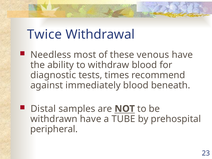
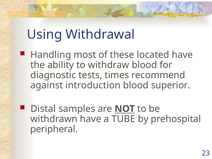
Twice: Twice -> Using (45, 34)
Needless: Needless -> Handling (51, 55)
venous: venous -> located (153, 55)
immediately: immediately -> introduction (93, 85)
beneath: beneath -> superior (171, 85)
